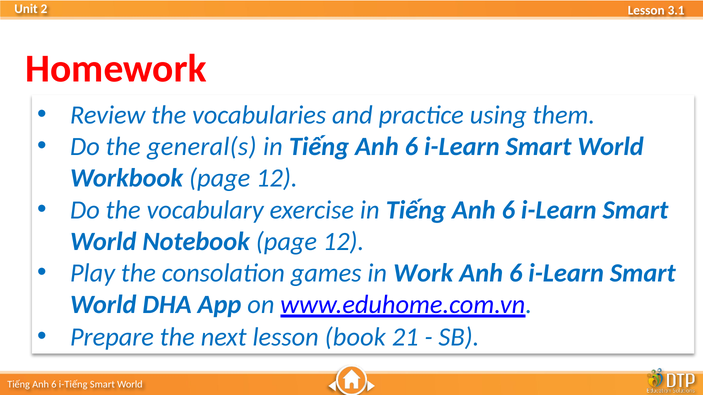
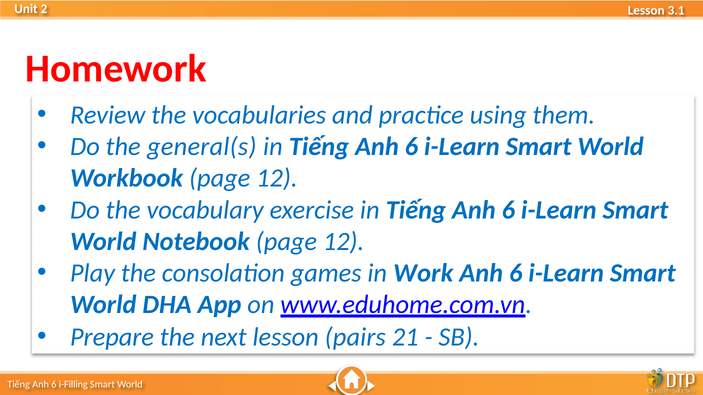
book: book -> pairs (355, 337)
i-Tiếng: i-Tiếng -> i-Filling (73, 385)
